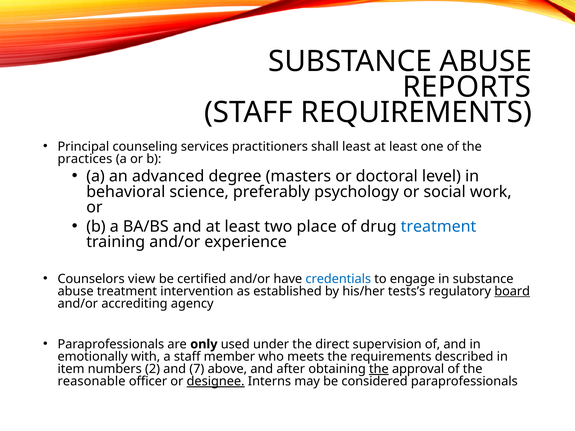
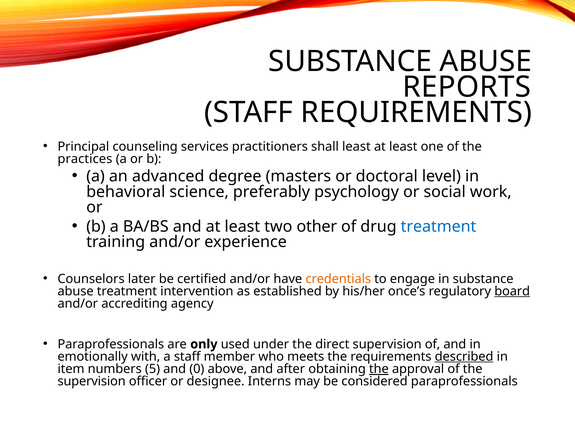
place: place -> other (317, 227)
view: view -> later (142, 279)
credentials colour: blue -> orange (338, 279)
tests’s: tests’s -> once’s (407, 291)
described underline: none -> present (464, 357)
2: 2 -> 5 (153, 369)
7: 7 -> 0 (197, 369)
reasonable: reasonable -> supervision (92, 382)
designee underline: present -> none (216, 382)
